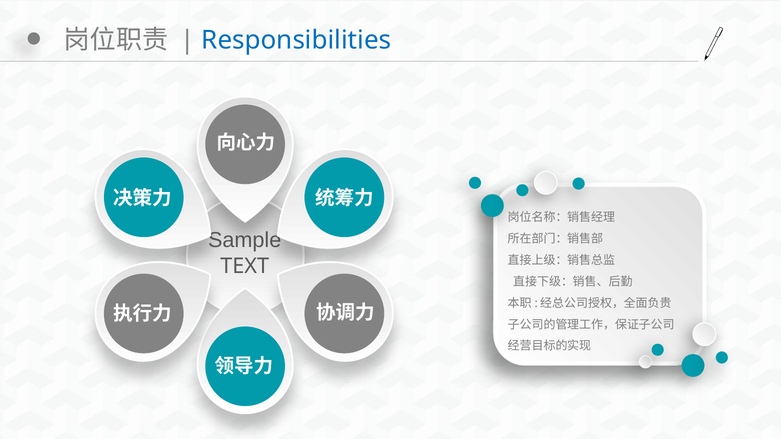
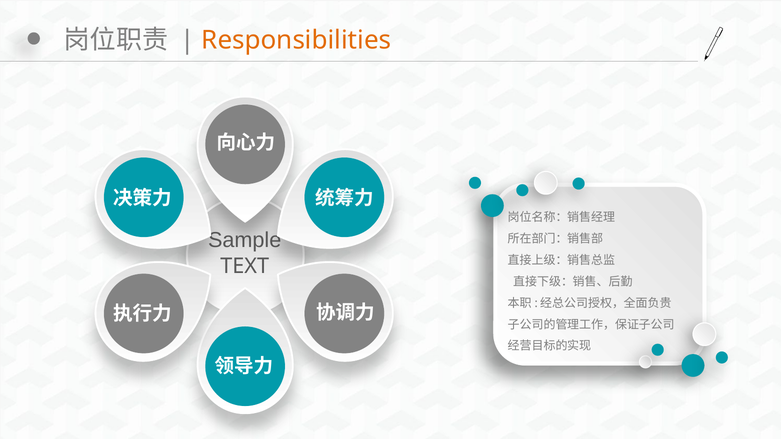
Responsibilities colour: blue -> orange (296, 40)
